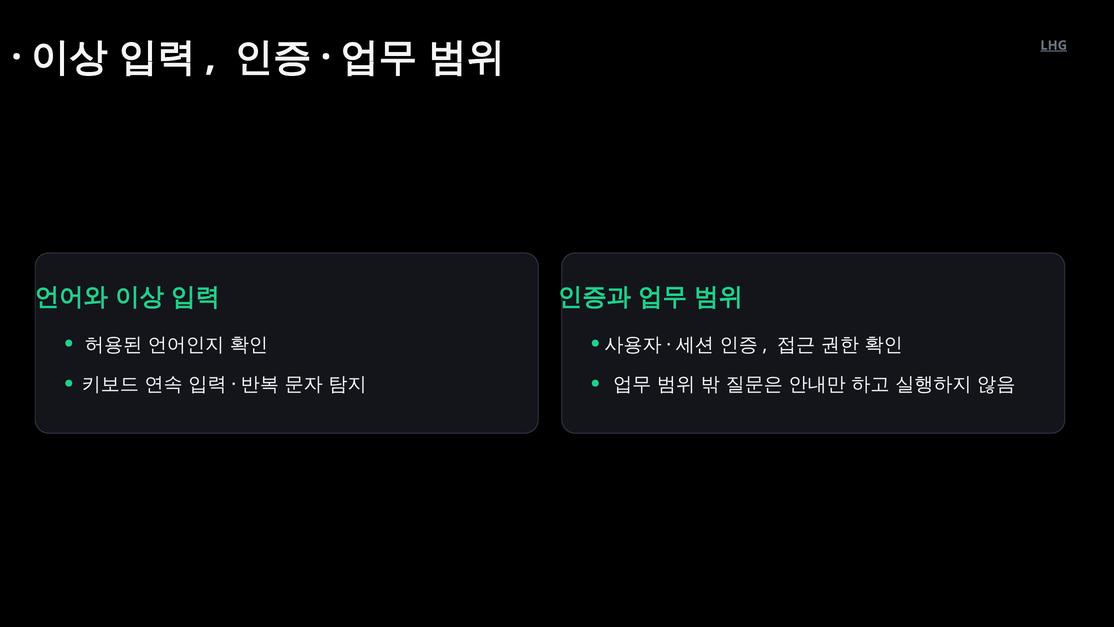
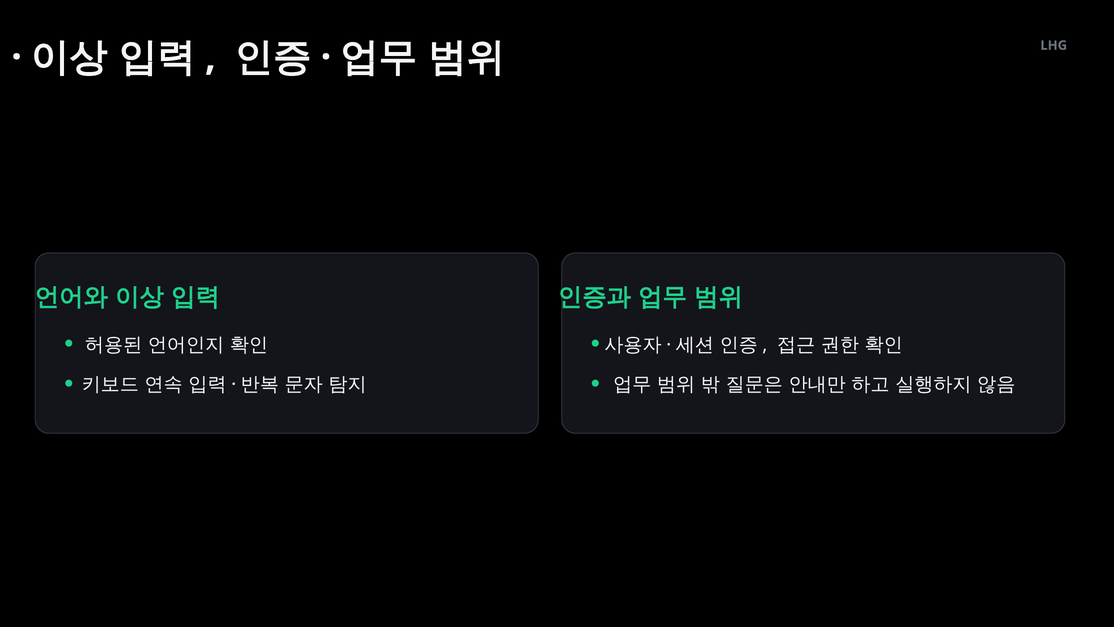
LHG underline: present -> none (1054, 45)
